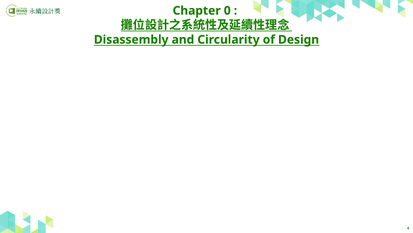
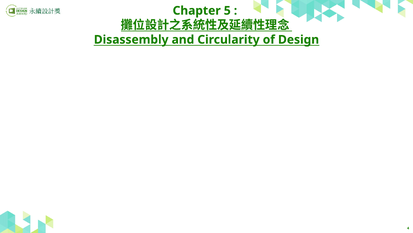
0: 0 -> 5 (227, 11)
